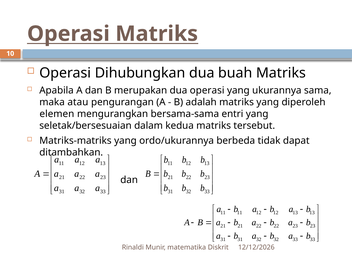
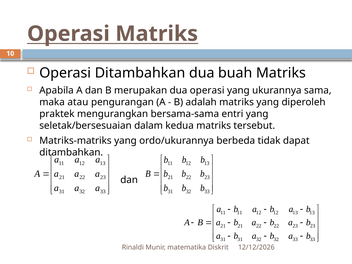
Operasi Dihubungkan: Dihubungkan -> Ditambahkan (140, 73)
elemen: elemen -> praktek (57, 114)
